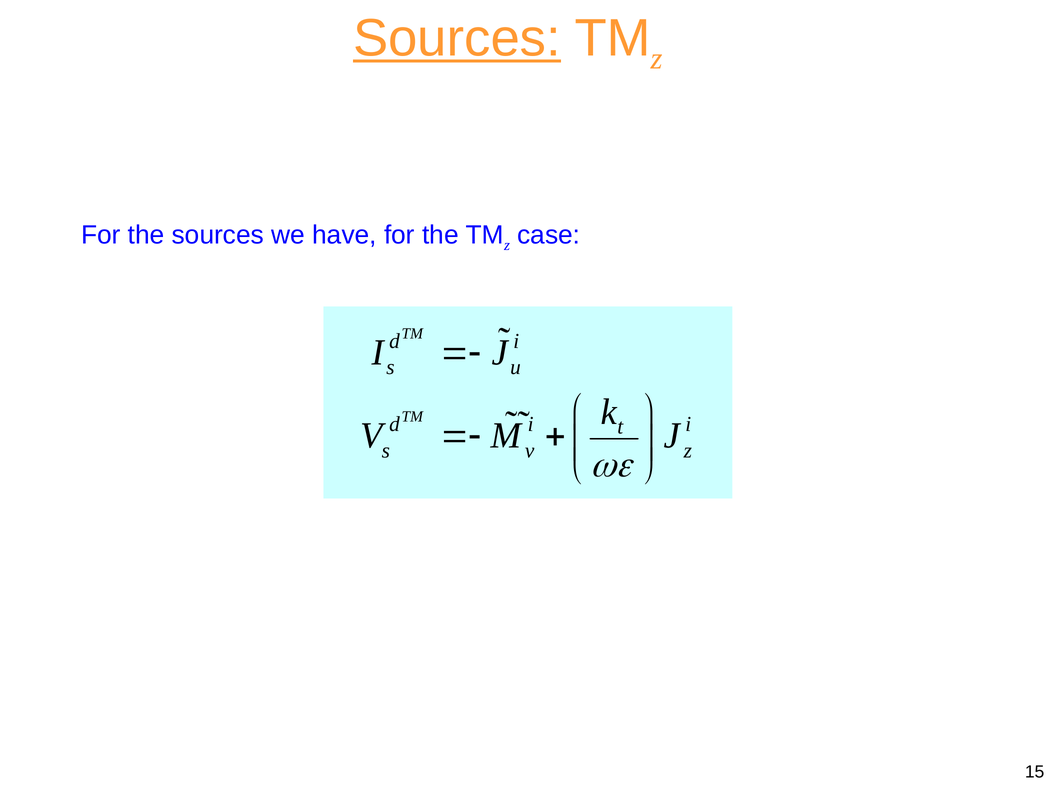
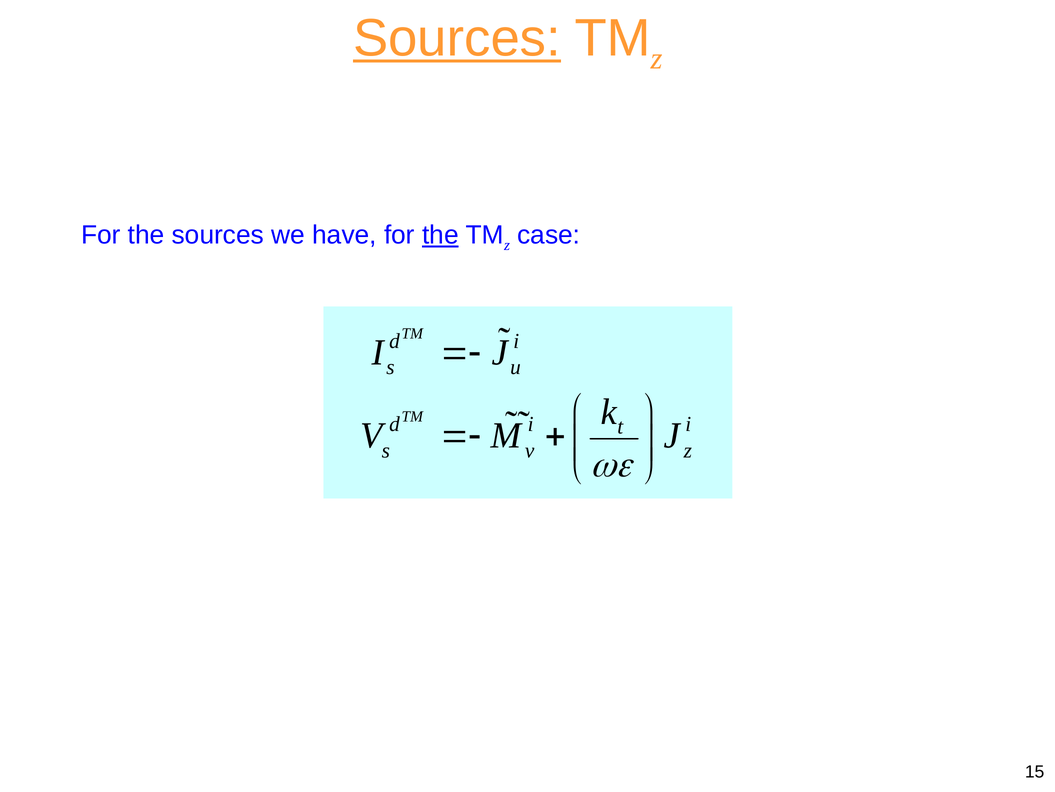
the underline: none -> present (440, 235)
